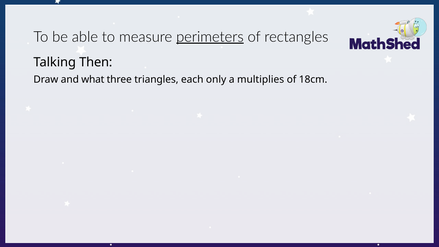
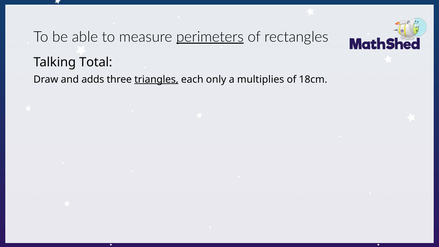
Then: Then -> Total (96, 62)
what: what -> adds (93, 79)
triangles underline: none -> present (156, 79)
